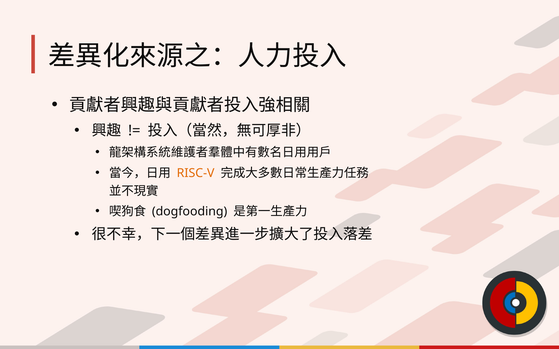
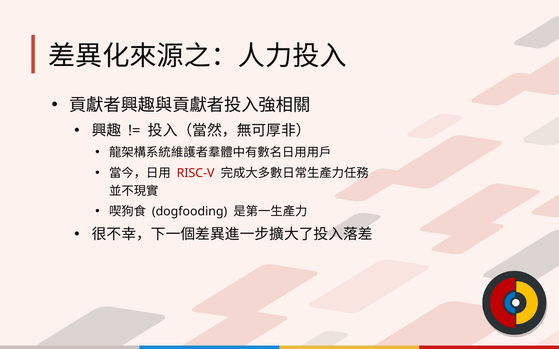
RISC-V colour: orange -> red (196, 173)
